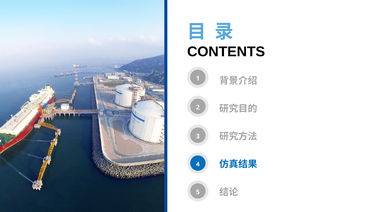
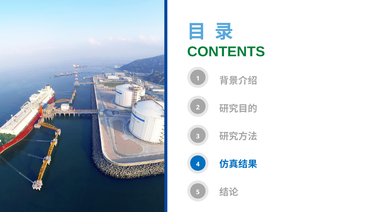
CONTENTS colour: black -> green (226, 52)
